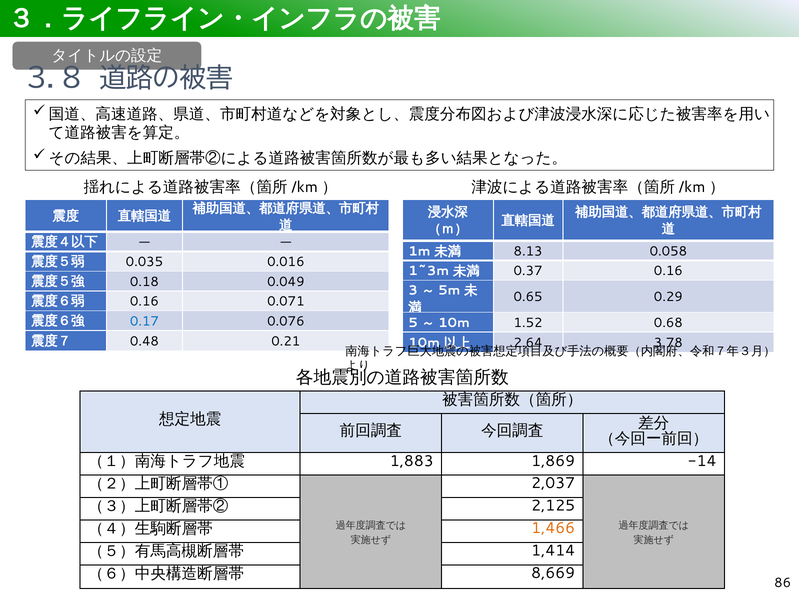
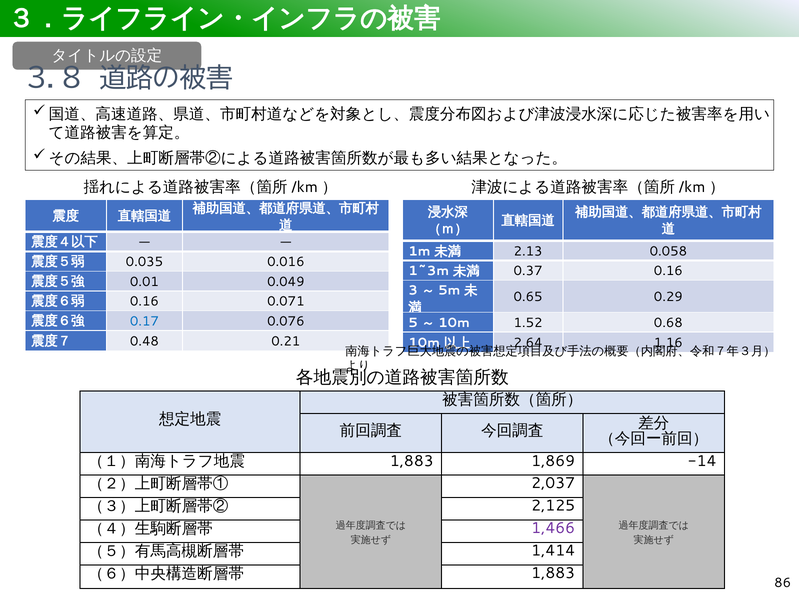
8.13: 8.13 -> 2.13 (528, 251)
0.18: 0.18 -> 0.01 (144, 282)
3.78: 3.78 -> 1.16 (668, 343)
1,466 colour: orange -> purple (553, 528)
8,669: 8,669 -> 1,883 (553, 573)
